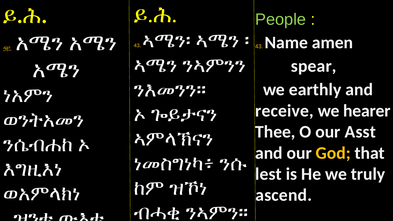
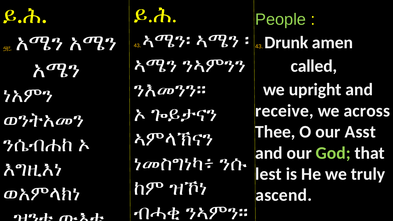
Name: Name -> Drunk (286, 42)
spear: spear -> called (314, 66)
earthly: earthly -> upright (315, 90)
hearer: hearer -> across (367, 111)
God colour: yellow -> light green (333, 153)
